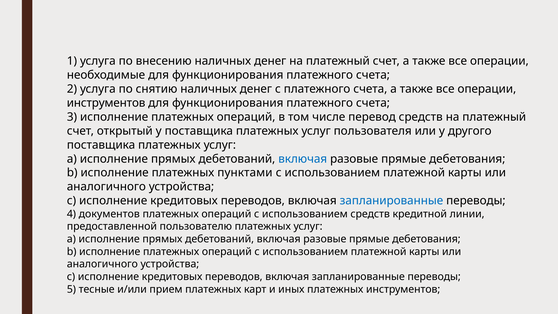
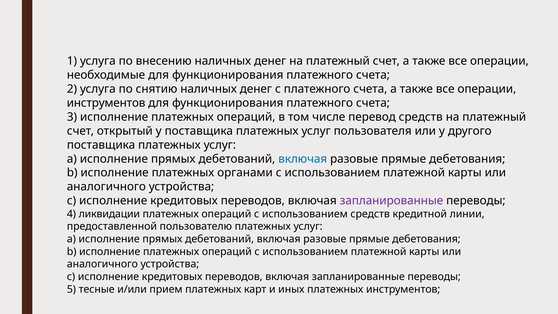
пунктами: пунктами -> органами (245, 173)
запланированные colour: blue -> purple (391, 201)
документов: документов -> ликвидации (109, 214)
